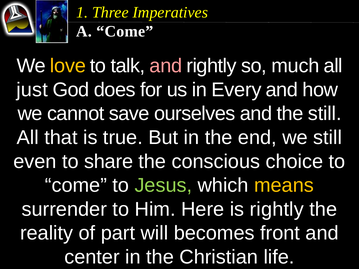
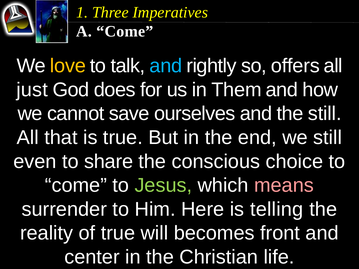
and colour: pink -> light blue (166, 66)
much: much -> offers (295, 66)
Every: Every -> Them (236, 90)
means colour: yellow -> pink (284, 186)
is rightly: rightly -> telling (277, 209)
of part: part -> true (118, 233)
